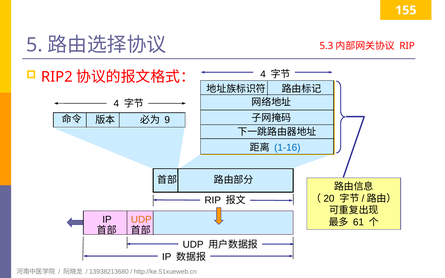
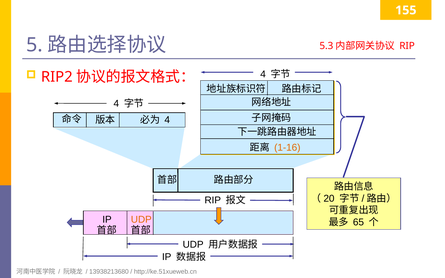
9: 9 -> 4 (167, 120)
1-16 colour: blue -> orange (287, 148)
61: 61 -> 65 (358, 222)
